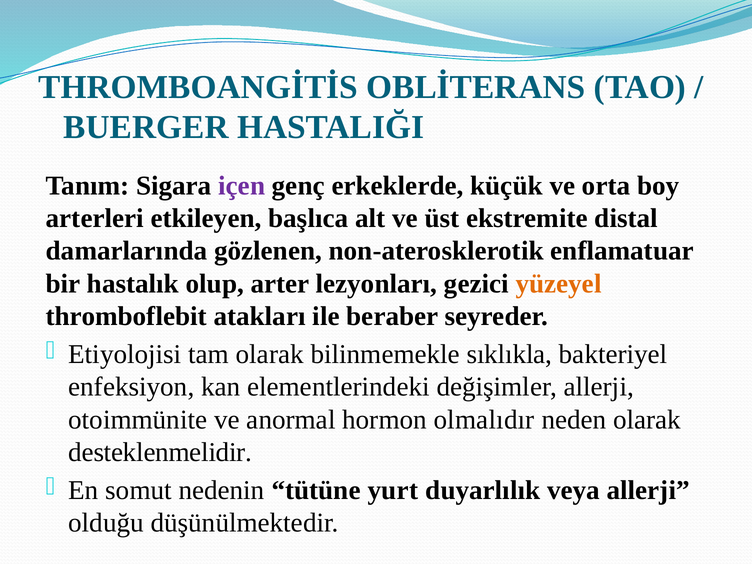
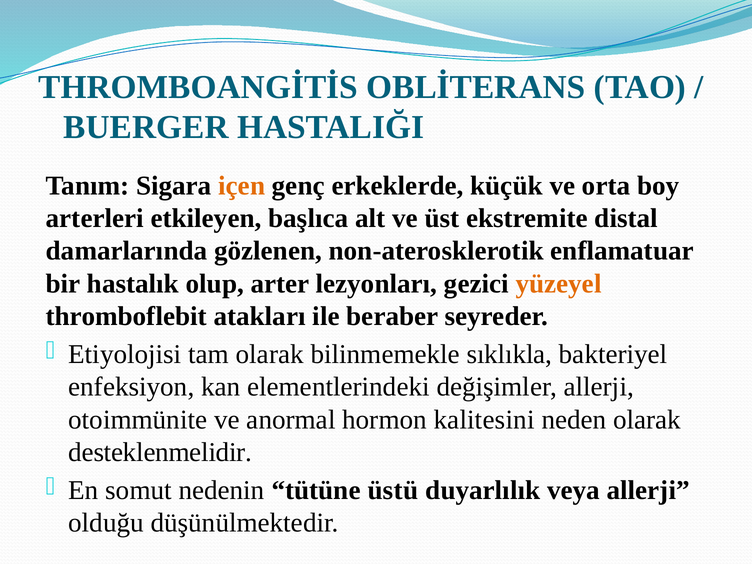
içen colour: purple -> orange (242, 186)
olmalıdır: olmalıdır -> kalitesini (484, 420)
yurt: yurt -> üstü (393, 490)
